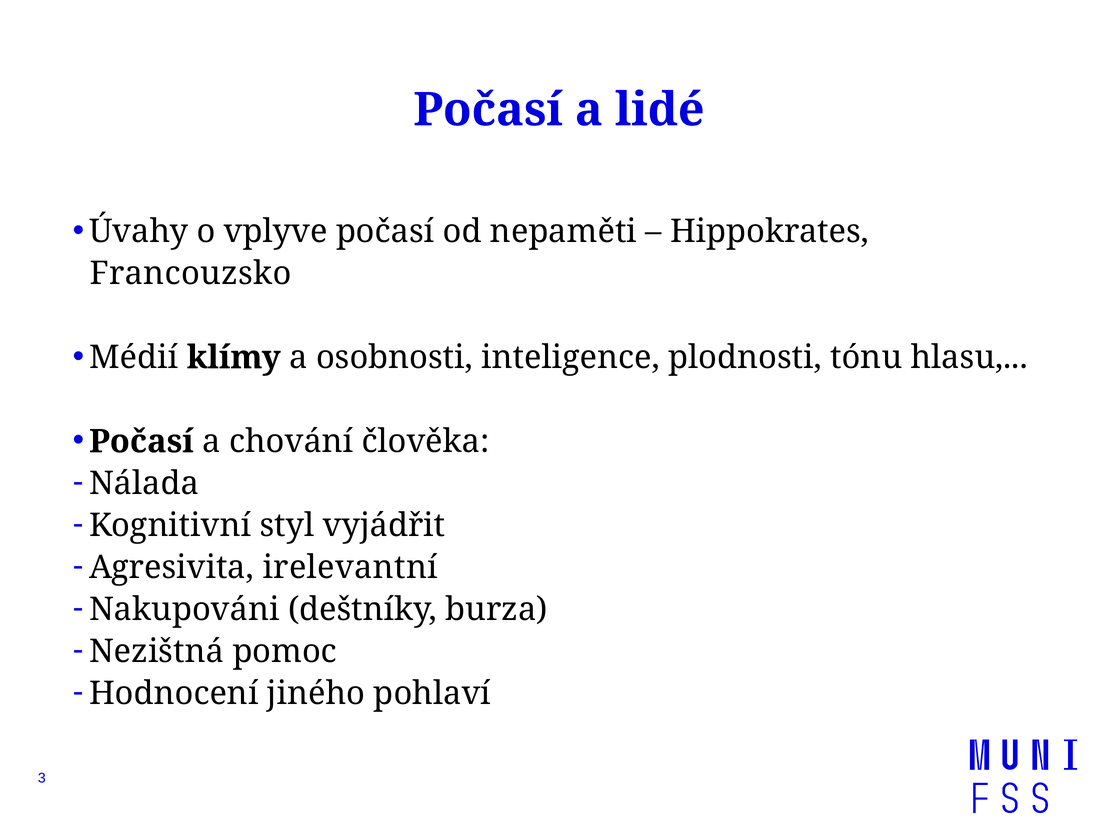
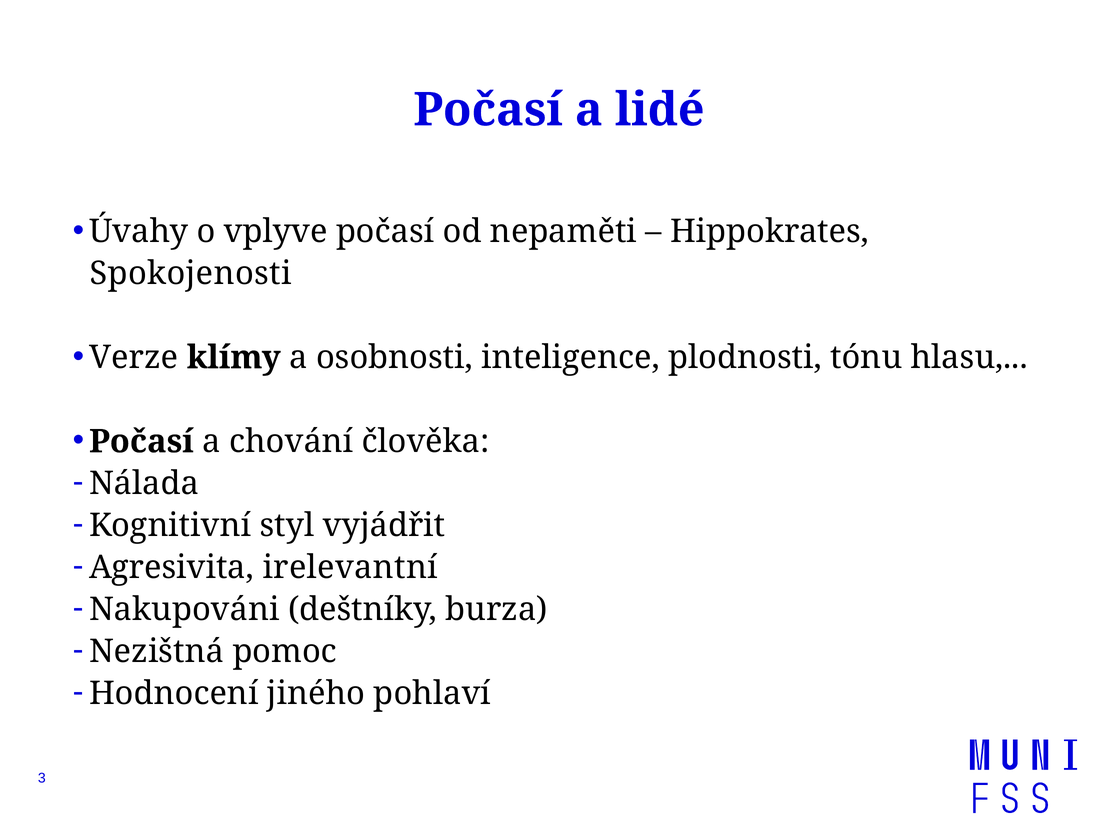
Francouzsko: Francouzsko -> Spokojenosti (191, 273)
Médií: Médií -> Verze (134, 357)
